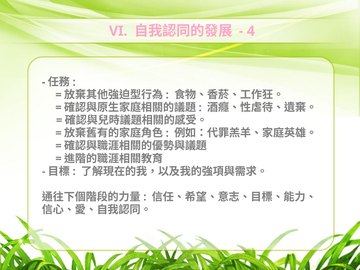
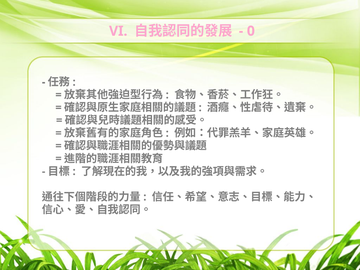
4: 4 -> 0 (251, 31)
